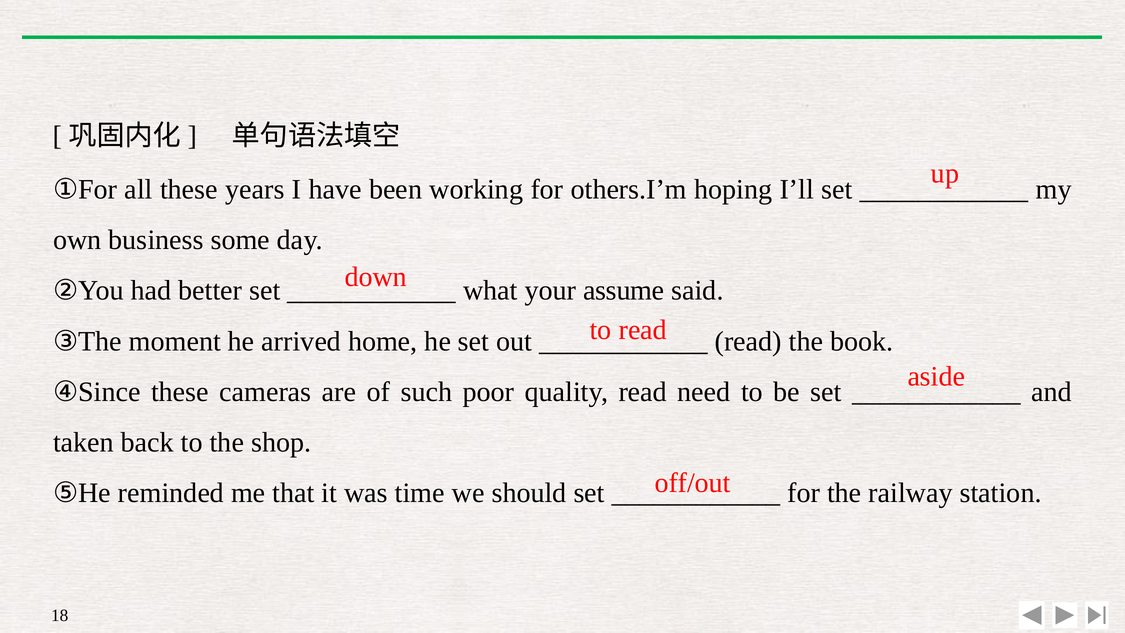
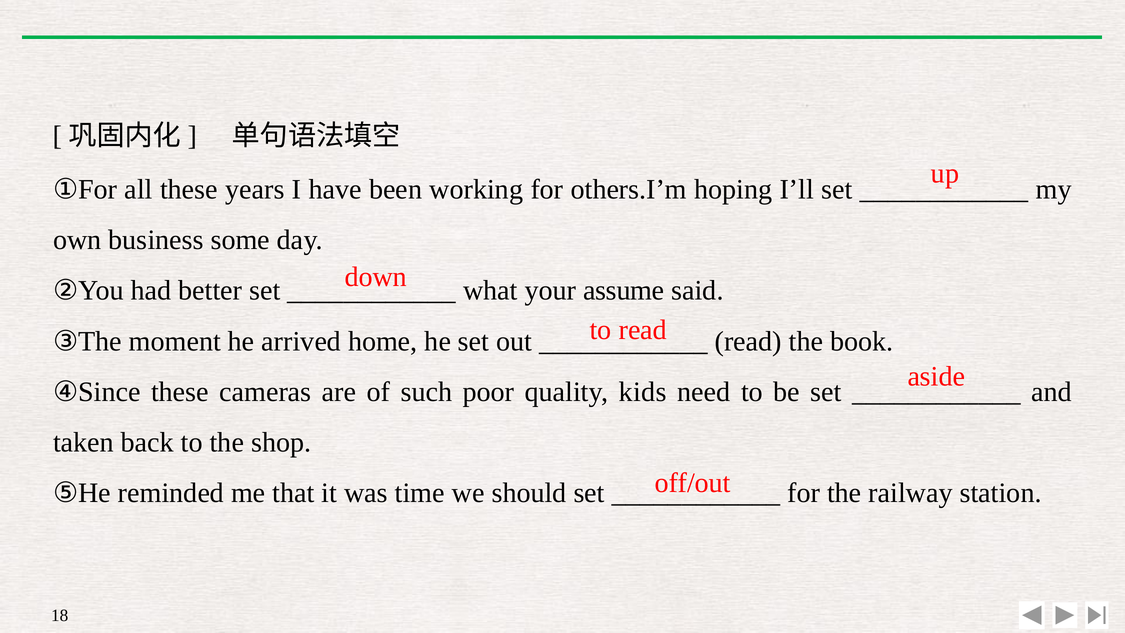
quality read: read -> kids (643, 392)
